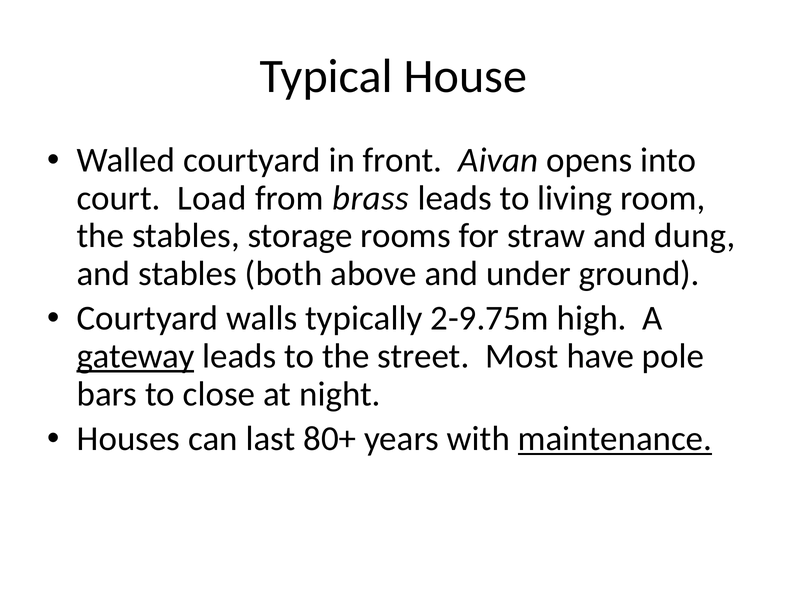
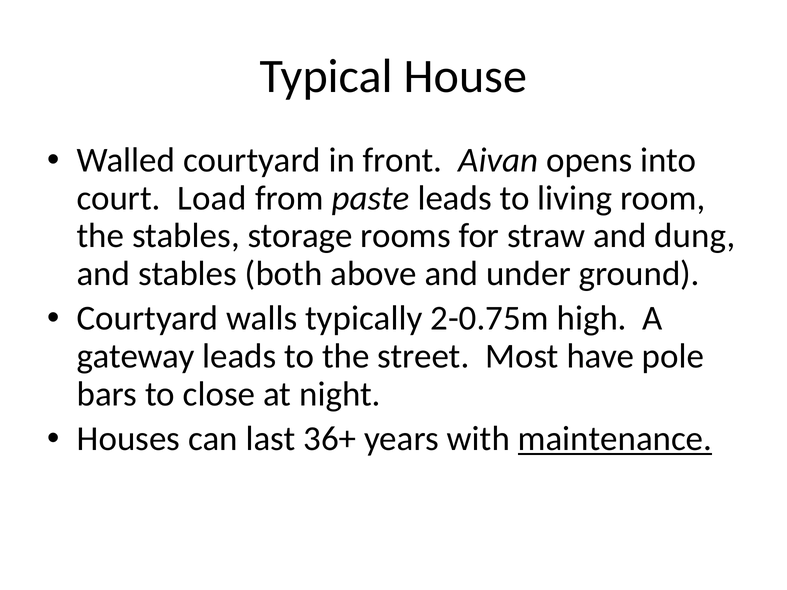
brass: brass -> paste (371, 198)
2-9.75m: 2-9.75m -> 2-0.75m (490, 319)
gateway underline: present -> none (136, 356)
80+: 80+ -> 36+ (330, 439)
